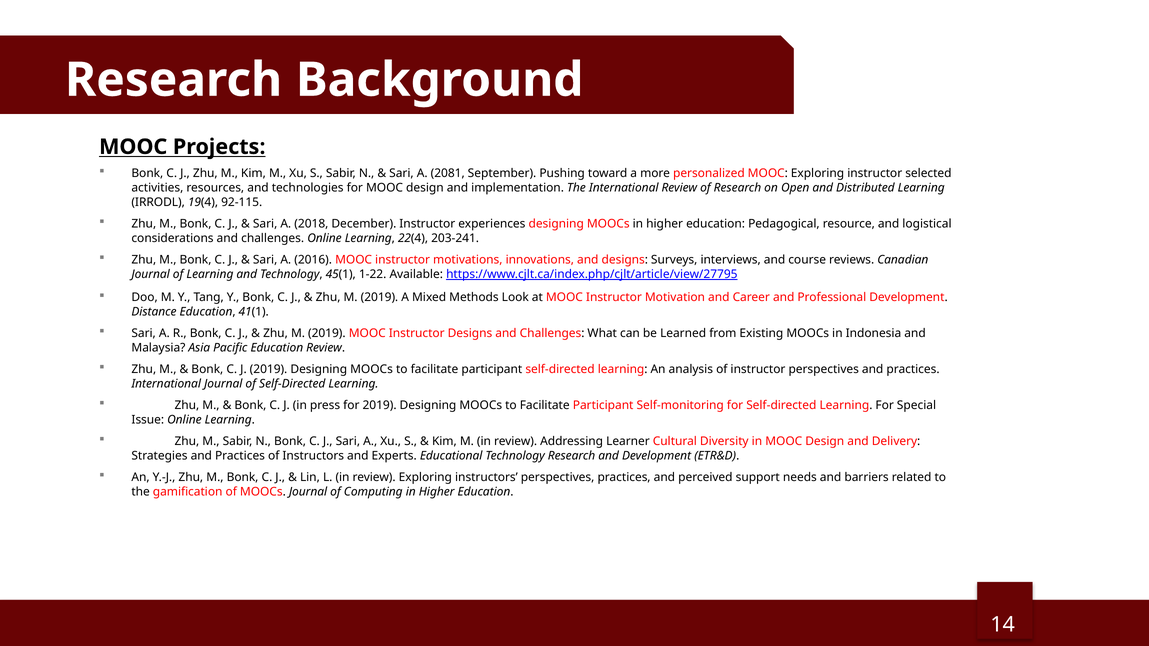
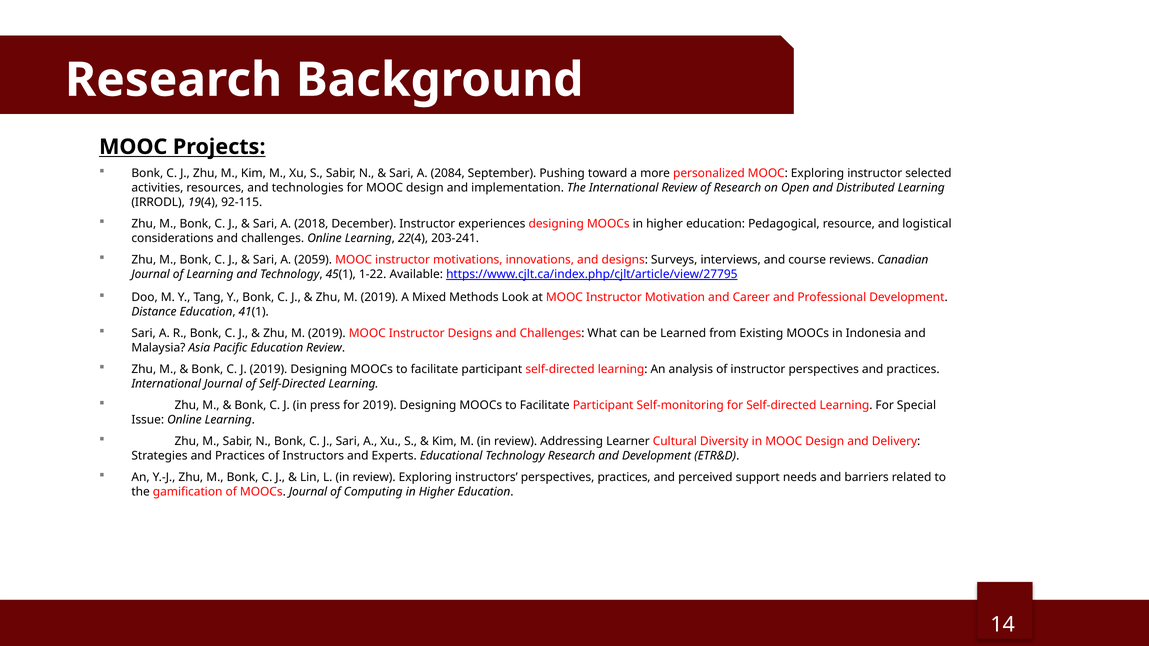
2081: 2081 -> 2084 (448, 174)
2016: 2016 -> 2059 (313, 260)
